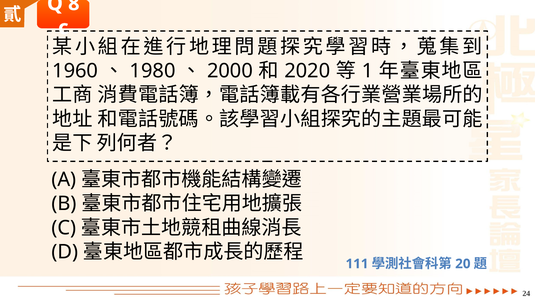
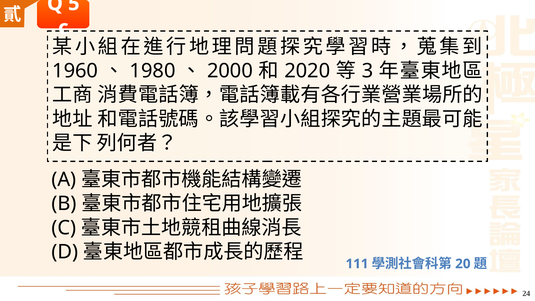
8: 8 -> 5 (74, 4)
1: 1 -> 3 (367, 71)
